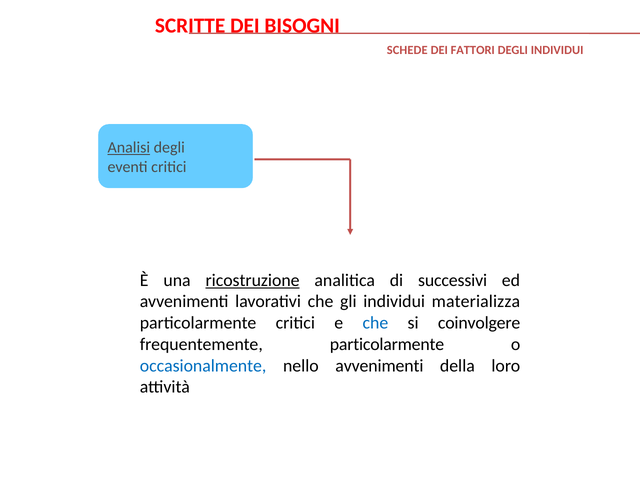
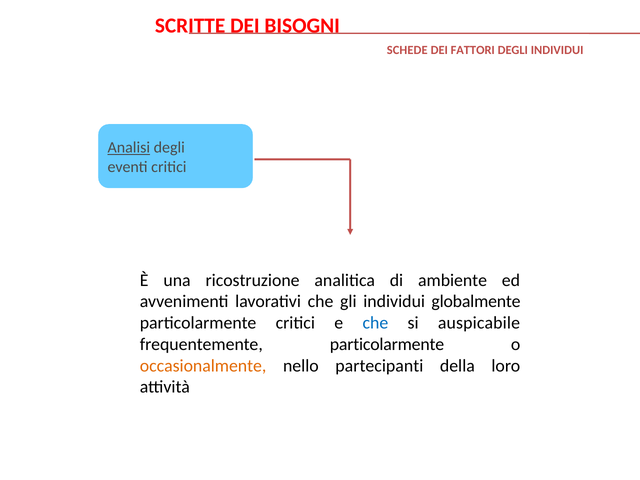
ricostruzione underline: present -> none (253, 280)
successivi: successivi -> ambiente (453, 280)
materializza: materializza -> globalmente (476, 302)
coinvolgere: coinvolgere -> auspicabile (479, 323)
occasionalmente colour: blue -> orange (203, 366)
nello avvenimenti: avvenimenti -> partecipanti (379, 366)
